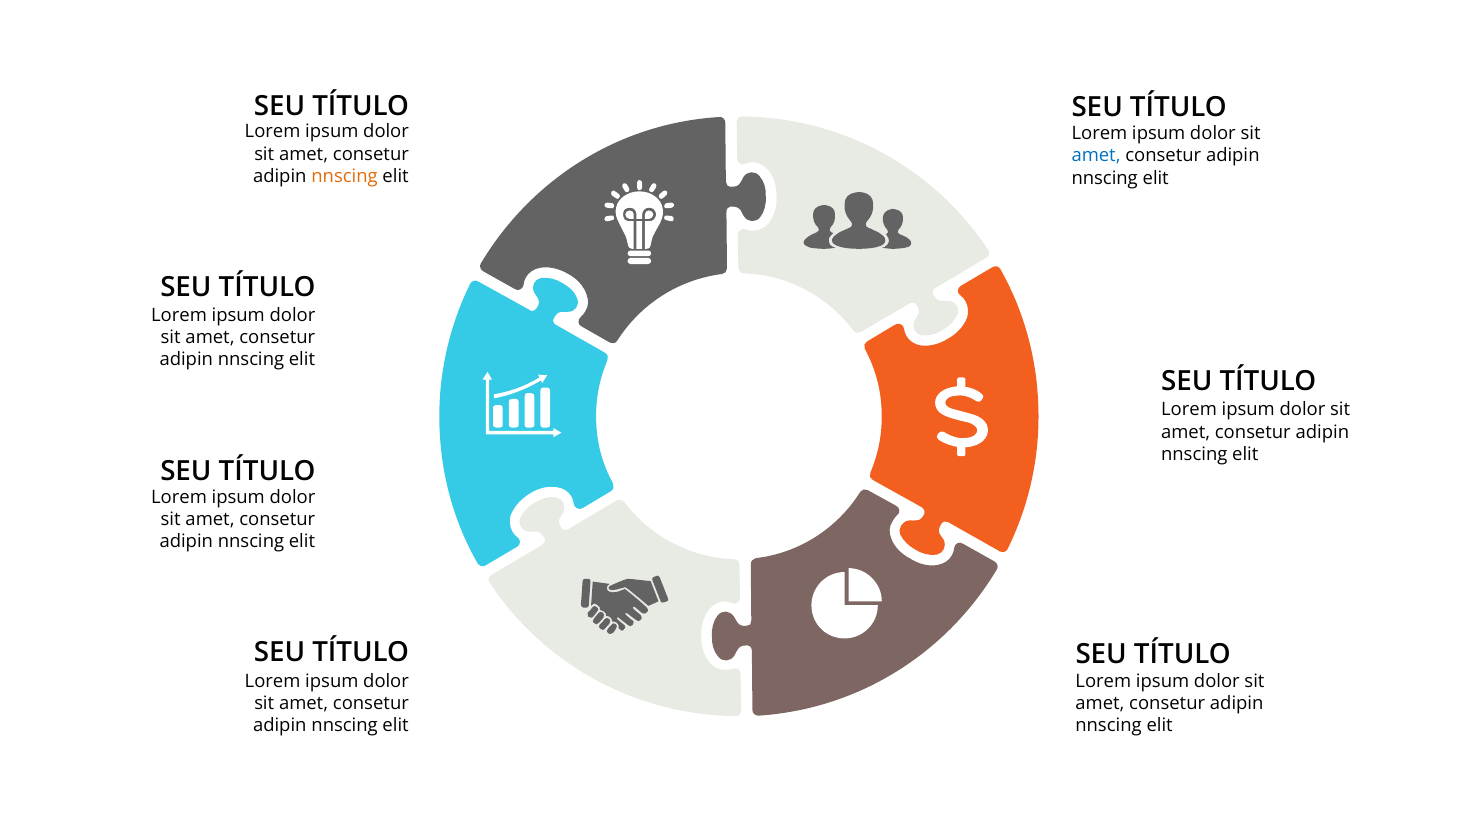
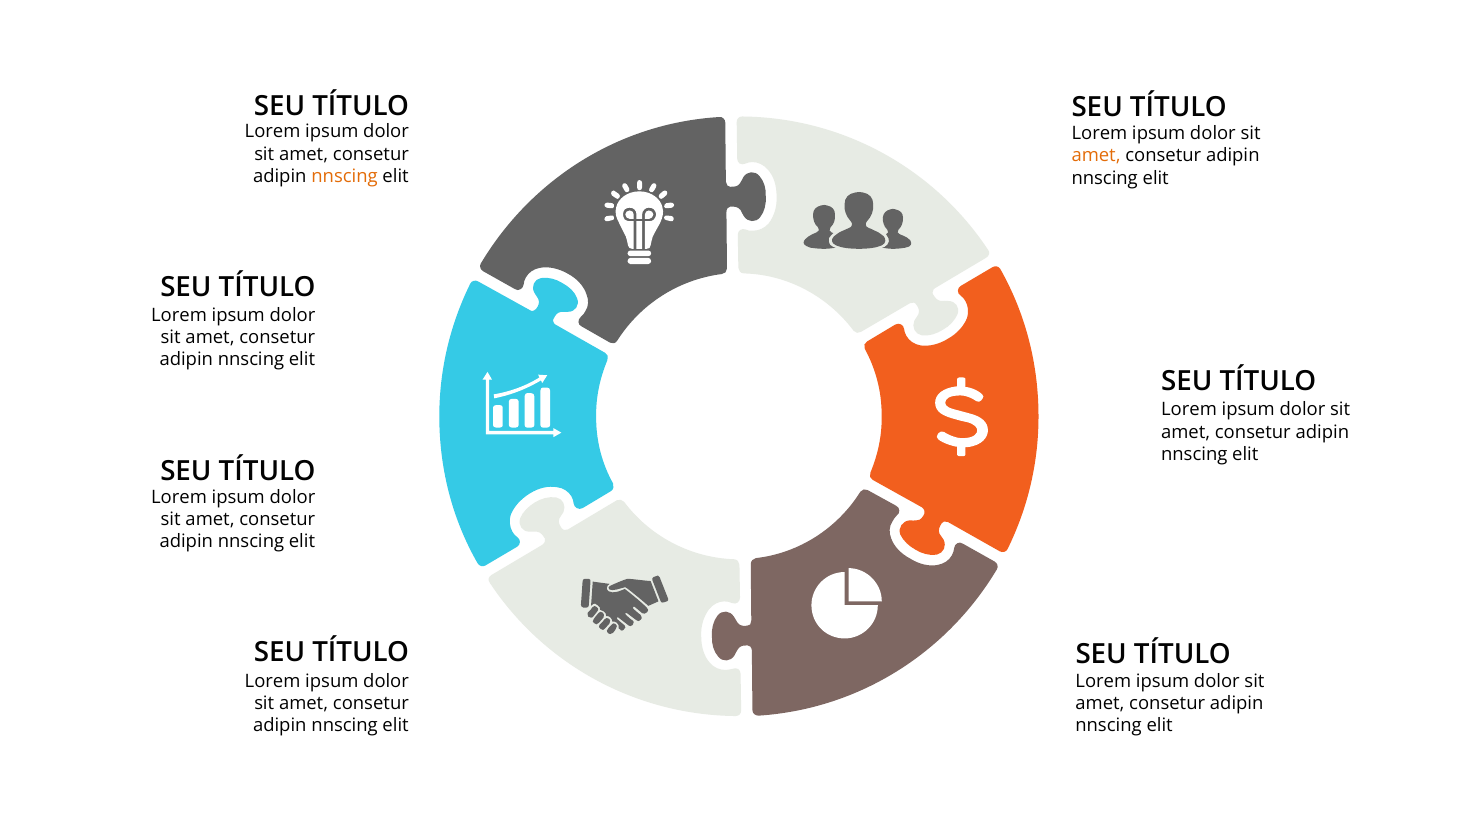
amet colour: blue -> orange (1096, 156)
